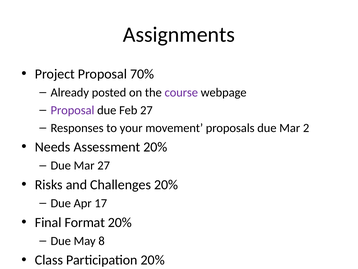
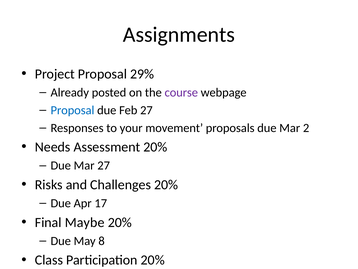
70%: 70% -> 29% (142, 74)
Proposal colour: purple -> blue (72, 110)
Format: Format -> Maybe (85, 222)
